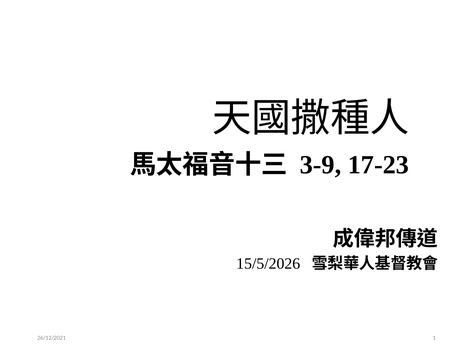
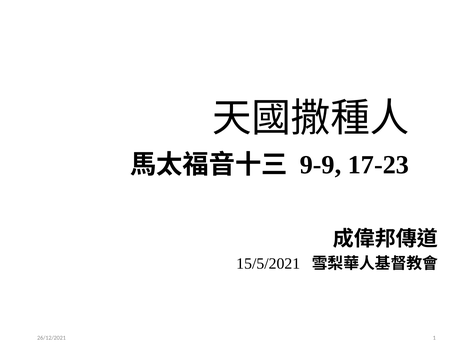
3-9: 3-9 -> 9-9 (321, 165)
15/5/2026: 15/5/2026 -> 15/5/2021 (268, 264)
